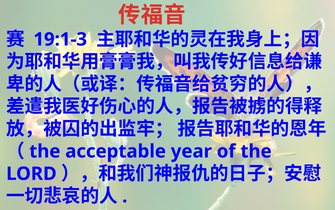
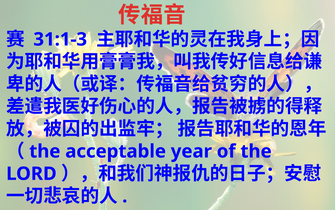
19:1-3: 19:1-3 -> 31:1-3 (60, 39)
